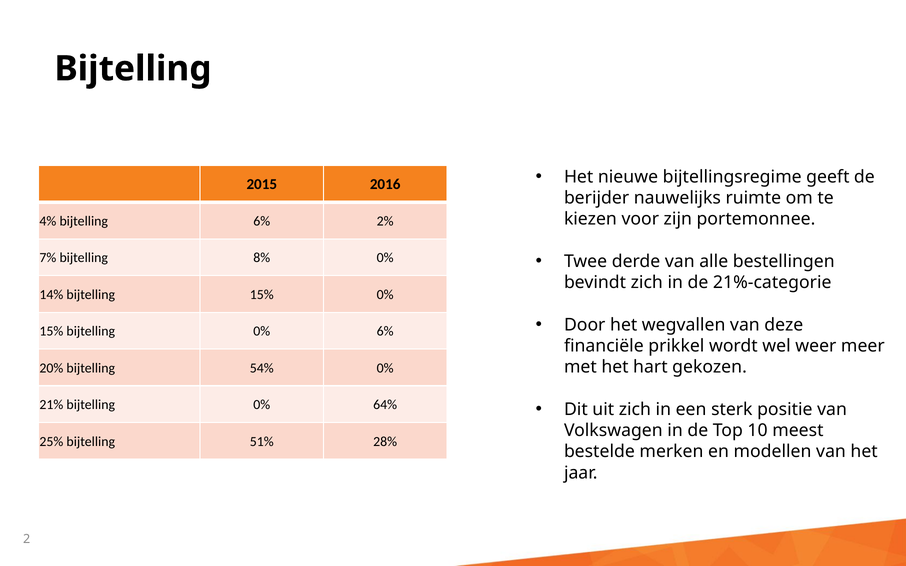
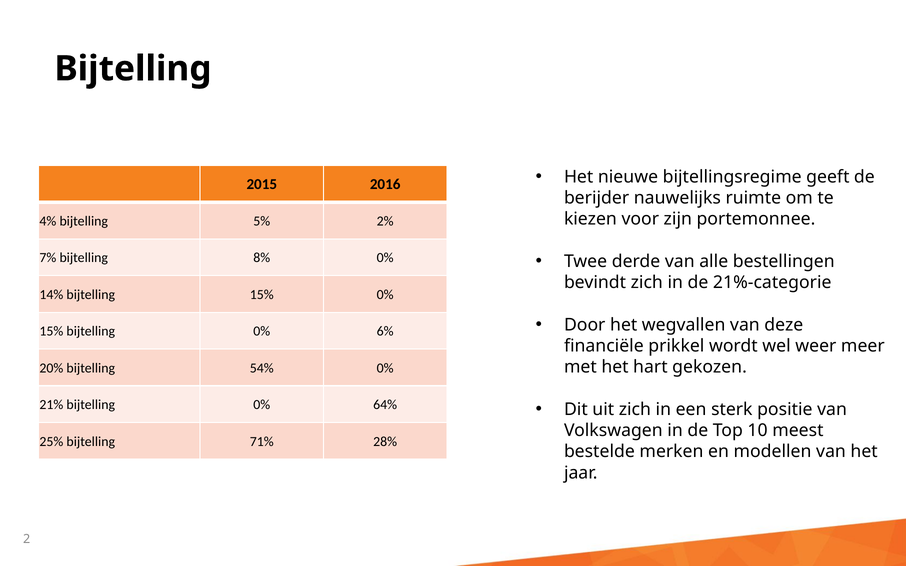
bijtelling 6%: 6% -> 5% (262, 221)
51%: 51% -> 71% (262, 442)
